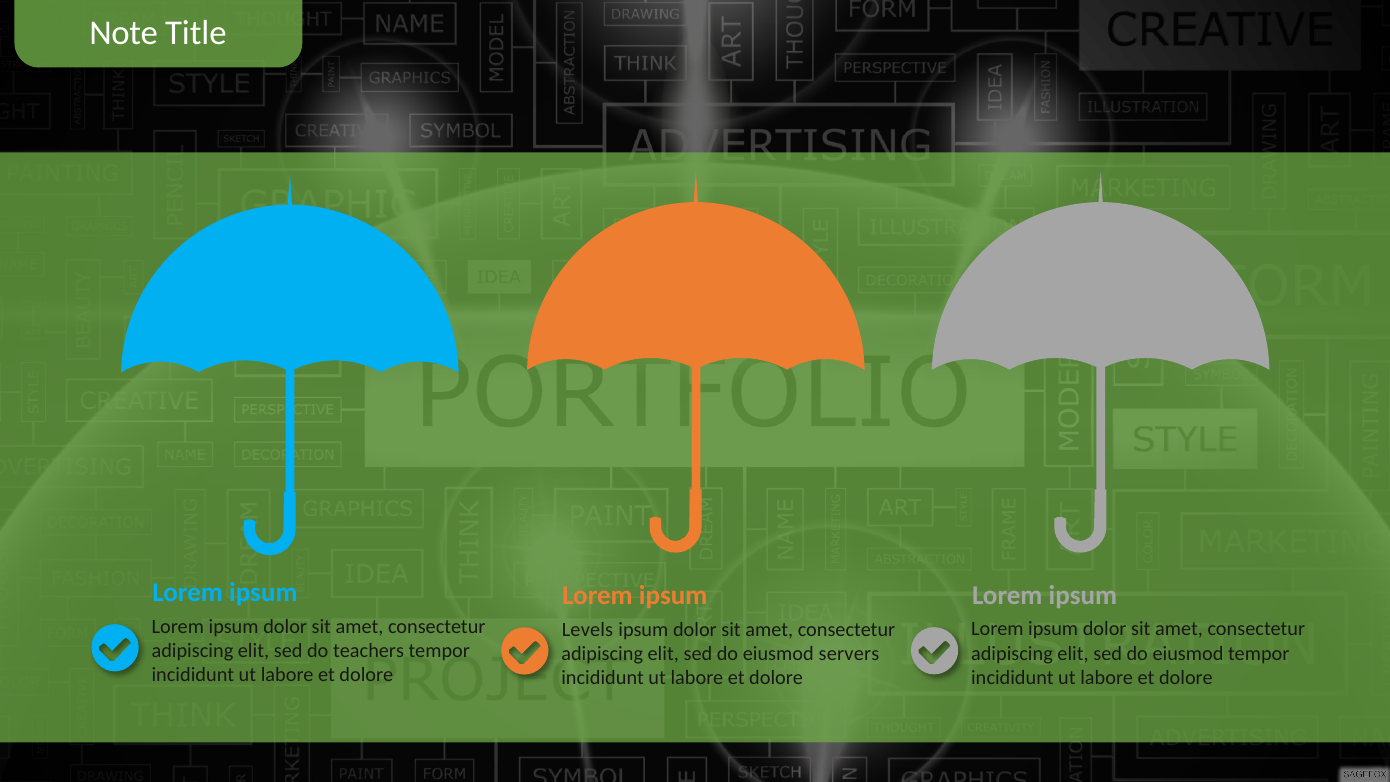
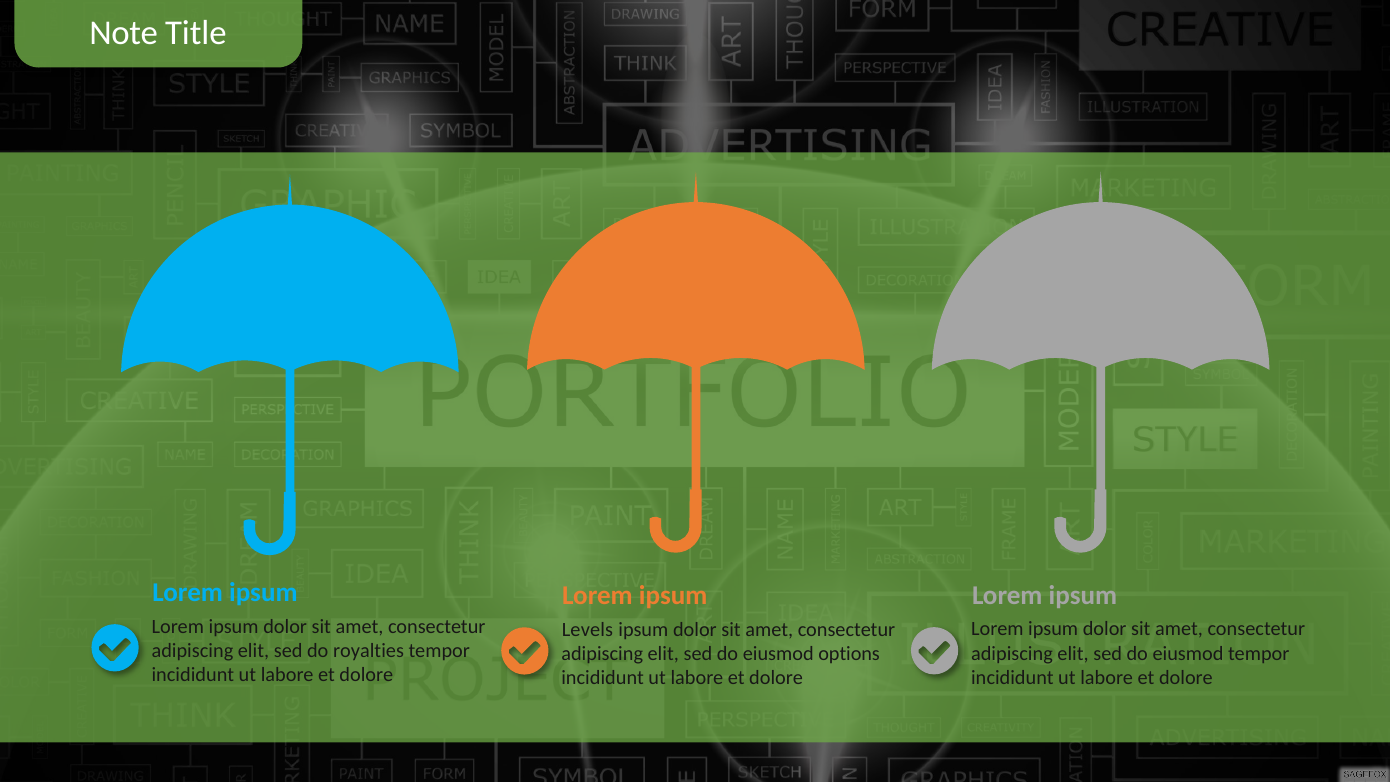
teachers: teachers -> royalties (369, 651)
servers: servers -> options (849, 654)
